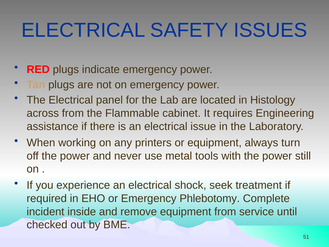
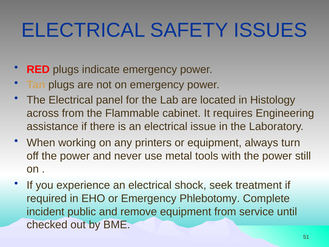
inside: inside -> public (82, 211)
